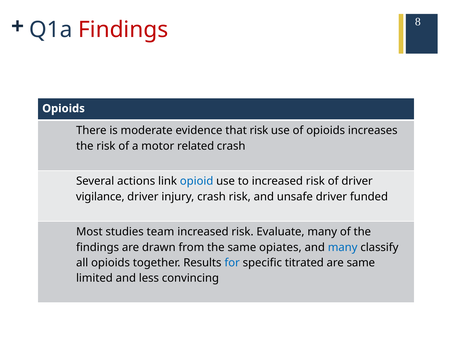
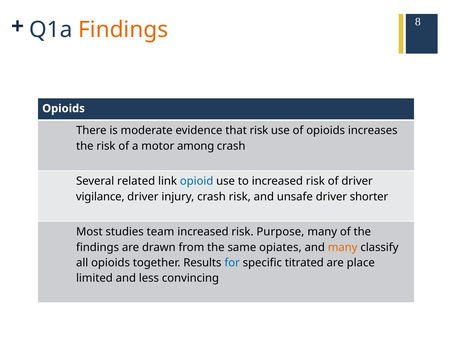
Findings colour: red -> orange (123, 30)
related: related -> among (196, 146)
actions: actions -> related (136, 181)
funded: funded -> shorter (369, 197)
Evaluate: Evaluate -> Purpose (280, 232)
many colour: blue -> orange (343, 247)
are same: same -> place (361, 263)
